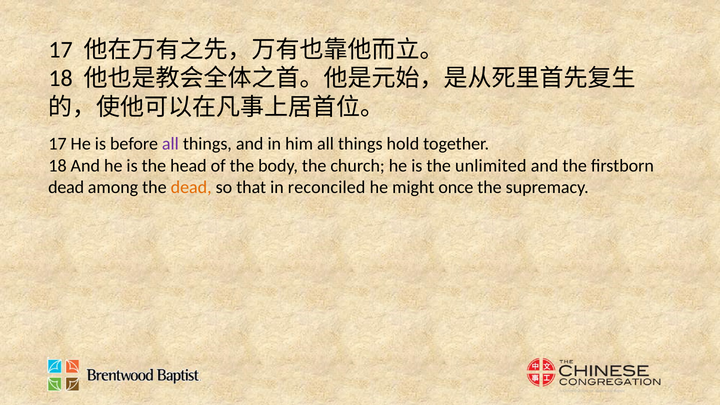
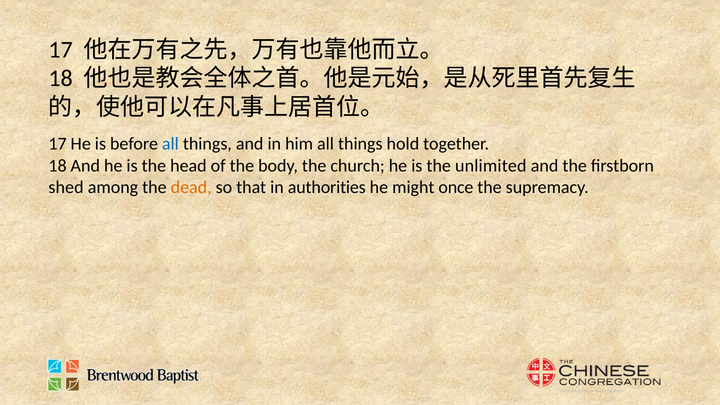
all colour: purple -> blue (170, 144)
dead: dead -> shed (66, 187)
reconciled: reconciled -> authorities (327, 187)
